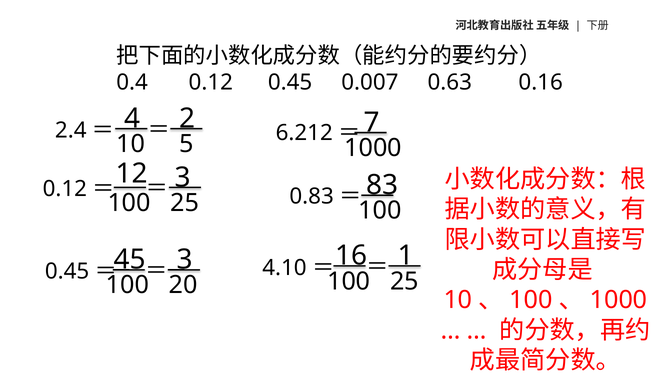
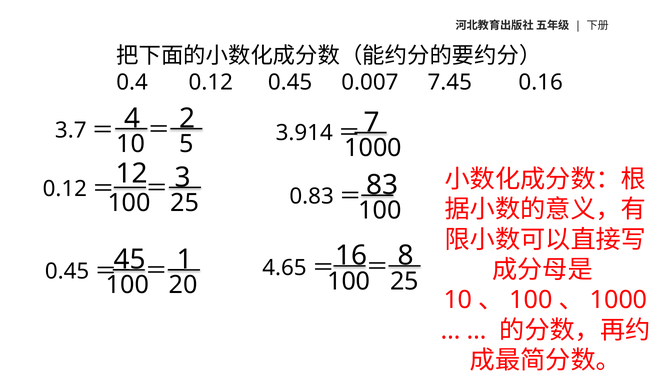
0.63: 0.63 -> 7.45 (450, 83)
2.4: 2.4 -> 3.7 (71, 131)
6.212: 6.212 -> 3.914 (304, 133)
4.10: 4.10 -> 4.65 (284, 268)
1: 1 -> 8 (406, 256)
3: 3 -> 1 (185, 260)
